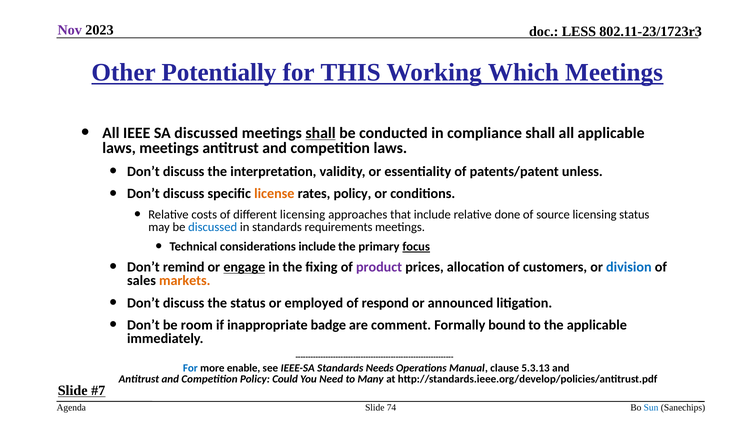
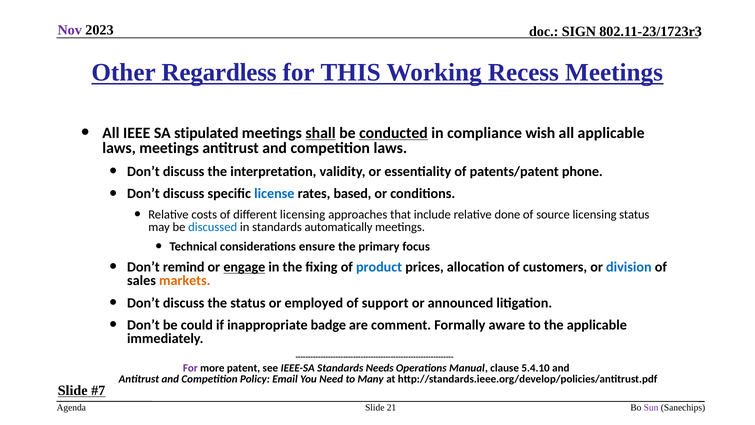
LESS: LESS -> SIGN (579, 31)
Potentially: Potentially -> Regardless (219, 73)
Which: Which -> Recess (523, 73)
SA discussed: discussed -> stipulated (206, 133)
conducted underline: none -> present (393, 133)
compliance shall: shall -> wish (540, 133)
unless: unless -> phone (582, 172)
license colour: orange -> blue (274, 194)
rates policy: policy -> based (352, 194)
requirements: requirements -> automatically (339, 227)
considerations include: include -> ensure (317, 246)
focus underline: present -> none (416, 246)
product colour: purple -> blue (379, 267)
respond: respond -> support (385, 303)
room: room -> could (197, 325)
bound: bound -> aware (507, 325)
For colour: blue -> purple (190, 368)
enable: enable -> patent (244, 368)
5.3.13: 5.3.13 -> 5.4.10 (536, 368)
Could: Could -> Email (285, 379)
74: 74 -> 21 (391, 407)
Sun colour: blue -> purple (651, 407)
